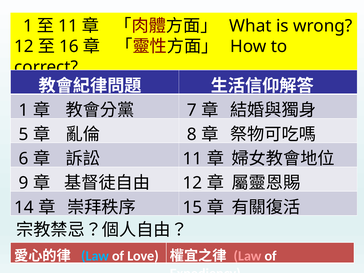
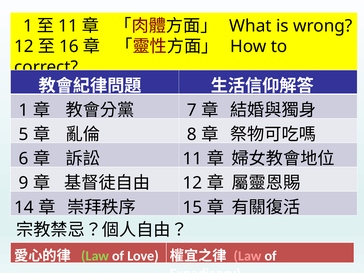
Law colour: light blue -> light green (95, 256)
